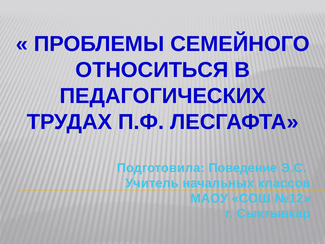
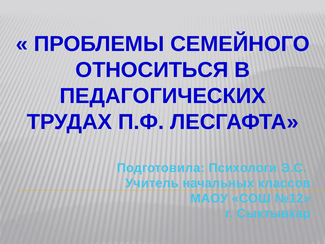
Поведение: Поведение -> Психологи (243, 168)
